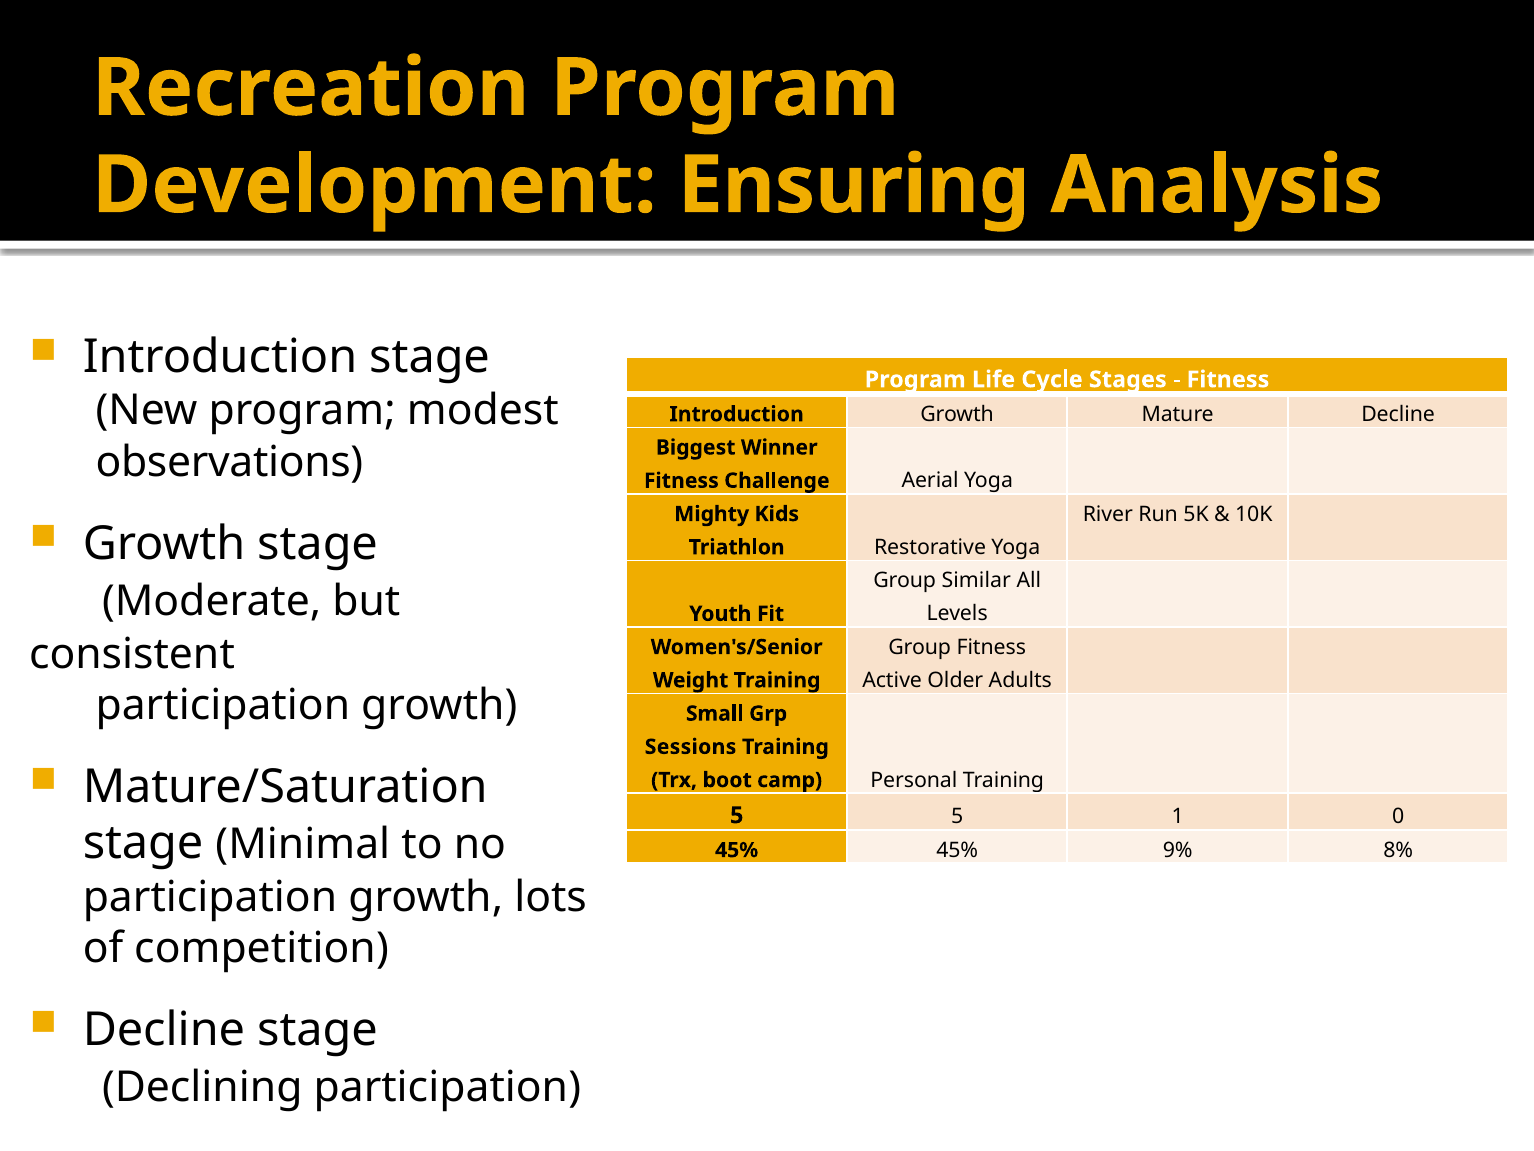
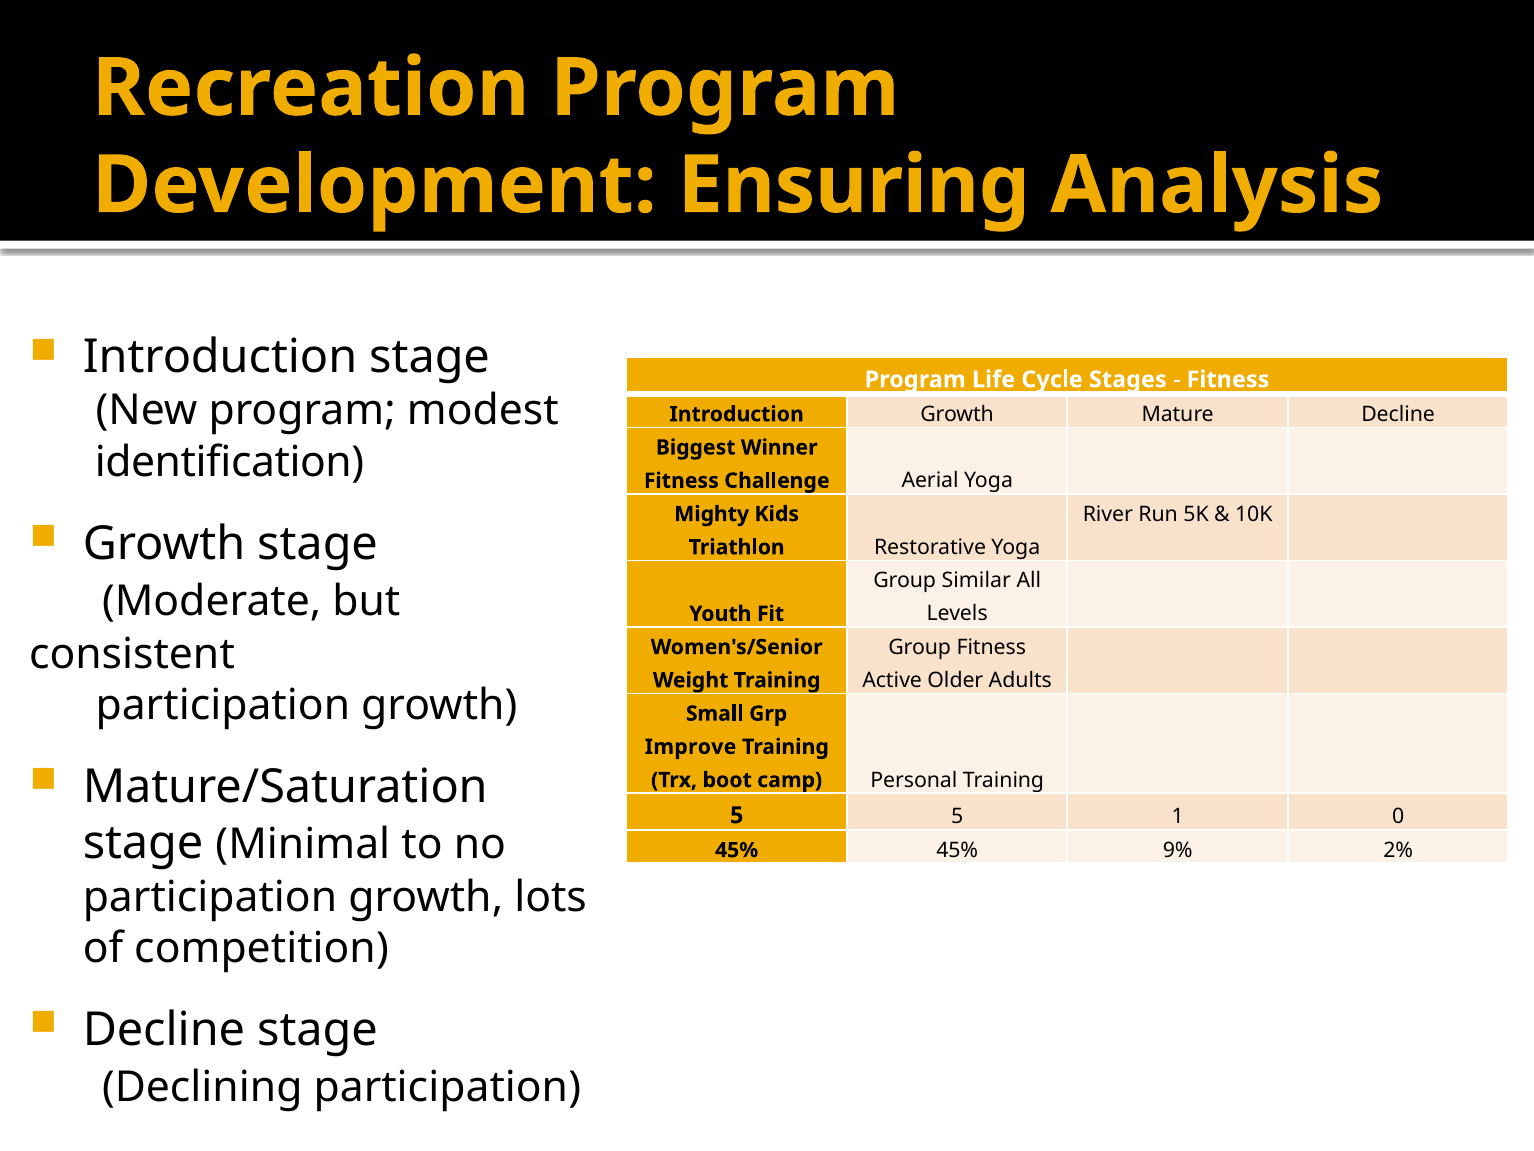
observations: observations -> identification (229, 462)
Sessions: Sessions -> Improve (691, 747)
8%: 8% -> 2% (1398, 850)
